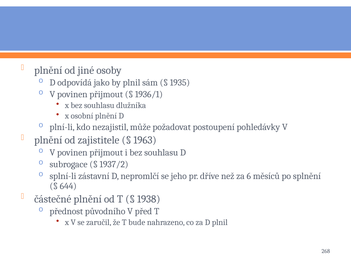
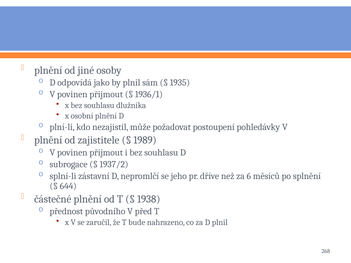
1963: 1963 -> 1989 (145, 140)
